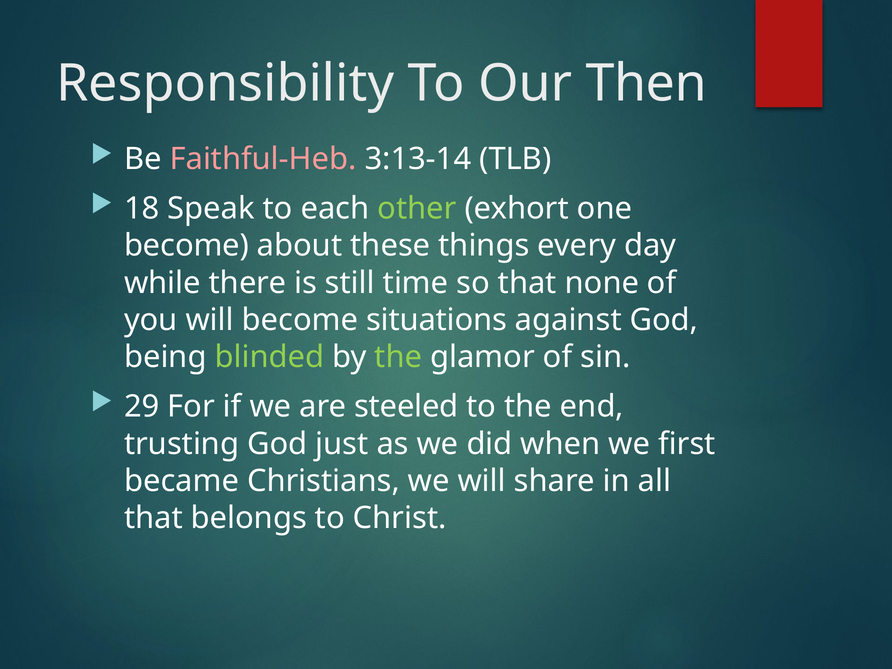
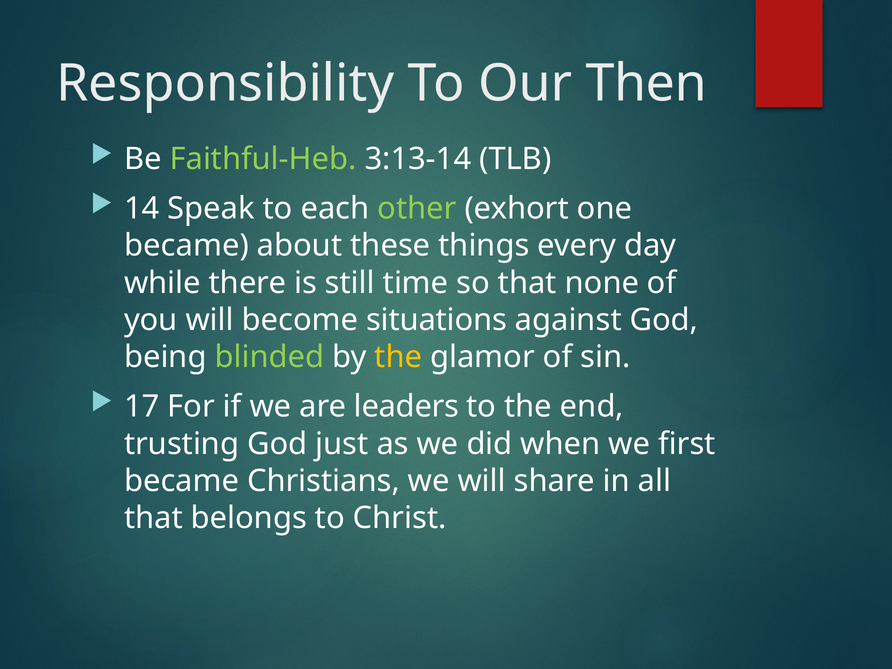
Faithful-Heb colour: pink -> light green (263, 159)
18: 18 -> 14 (142, 209)
become: become -> became (186, 246)
the colour: light green -> yellow (398, 357)
29: 29 -> 17 (142, 407)
steeled: steeled -> leaders (406, 407)
